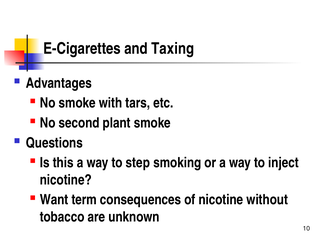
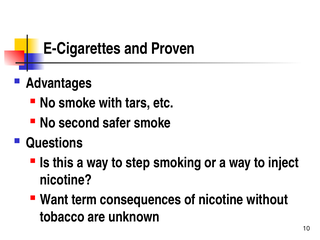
Taxing: Taxing -> Proven (173, 49)
plant: plant -> safer (117, 123)
